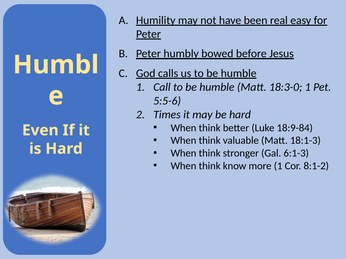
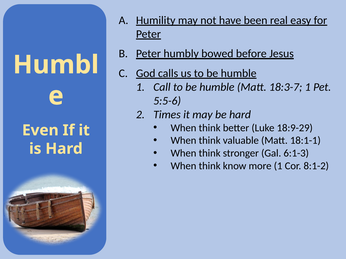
18:3-0: 18:3-0 -> 18:3-7 (286, 87)
18:9-84: 18:9-84 -> 18:9-29 (295, 128)
18:1-3: 18:1-3 -> 18:1-1 (305, 141)
